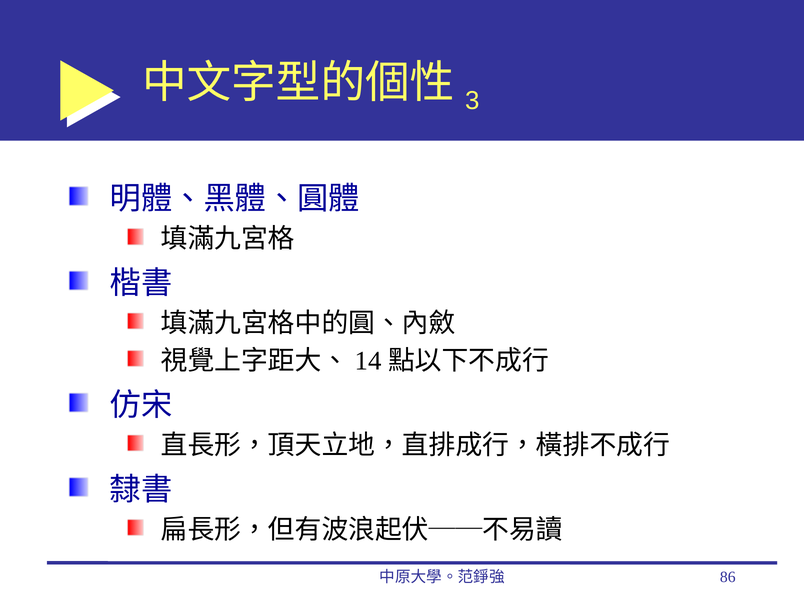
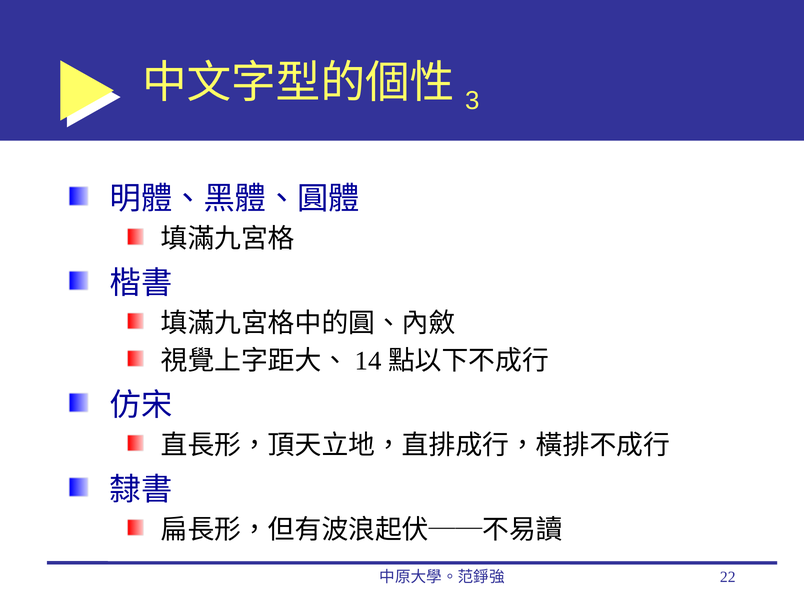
86: 86 -> 22 (728, 577)
